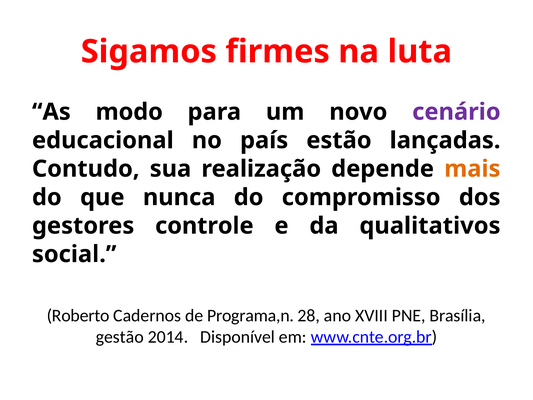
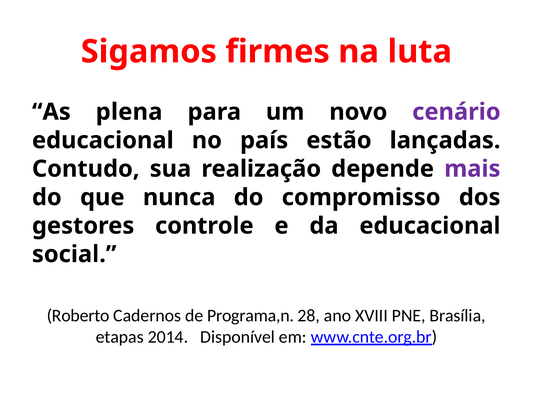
modo: modo -> plena (129, 112)
mais colour: orange -> purple (472, 169)
da qualitativos: qualitativos -> educacional (430, 226)
gestão: gestão -> etapas (120, 337)
